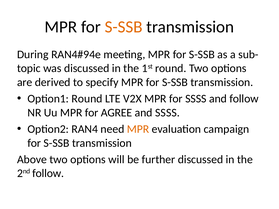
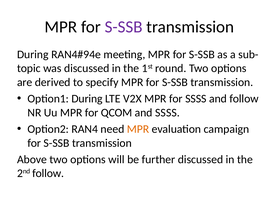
S-SSB colour: orange -> purple (124, 27)
Option1 Round: Round -> During (87, 99)
AGREE: AGREE -> QCOM (117, 113)
